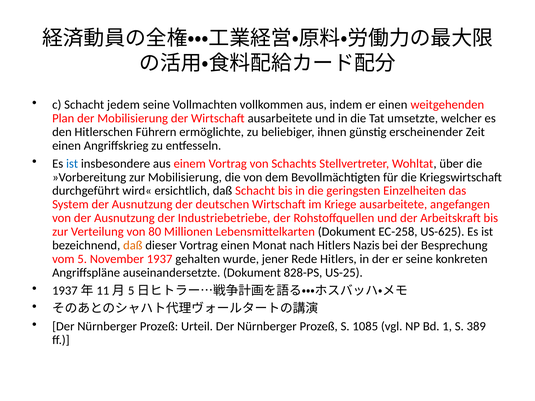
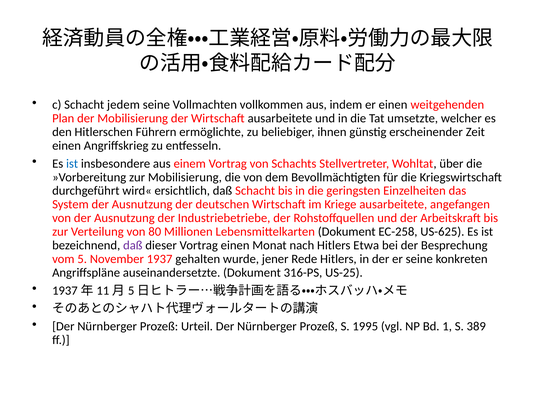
daß colour: orange -> purple (133, 246)
Nazis: Nazis -> Etwa (366, 246)
828-PS: 828-PS -> 316-PS (303, 273)
1085: 1085 -> 1995 (365, 327)
